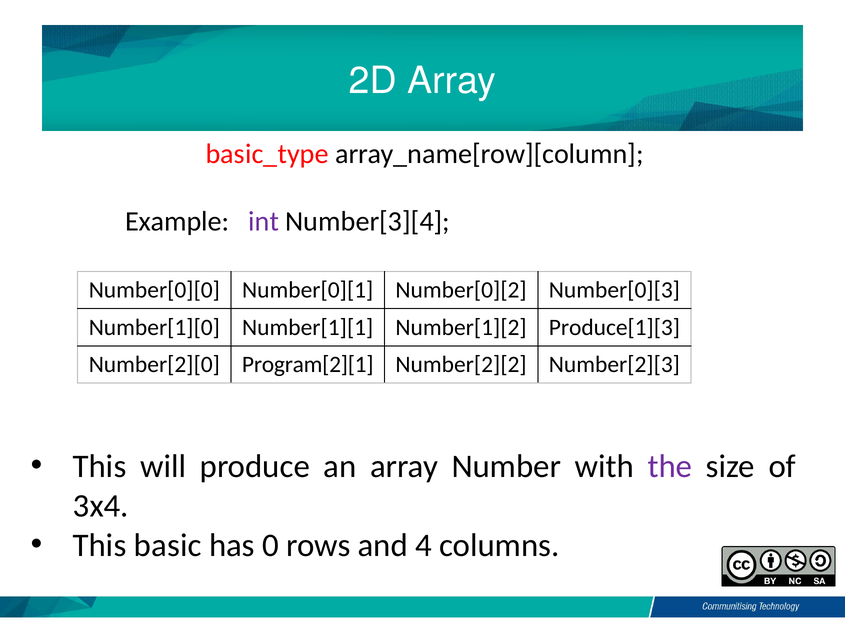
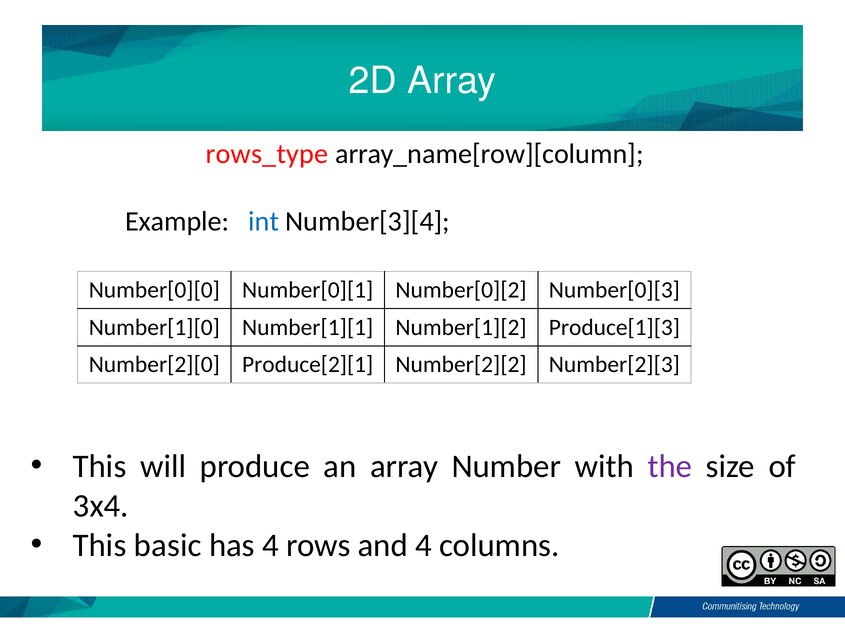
basic_type: basic_type -> rows_type (267, 154)
int colour: purple -> blue (264, 221)
Program[2][1: Program[2][1 -> Produce[2][1 (308, 365)
has 0: 0 -> 4 (271, 545)
